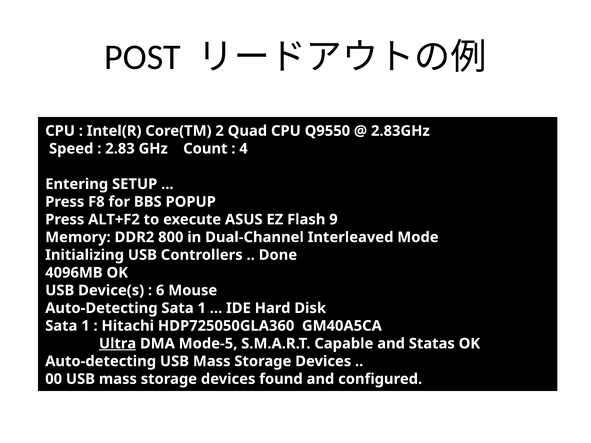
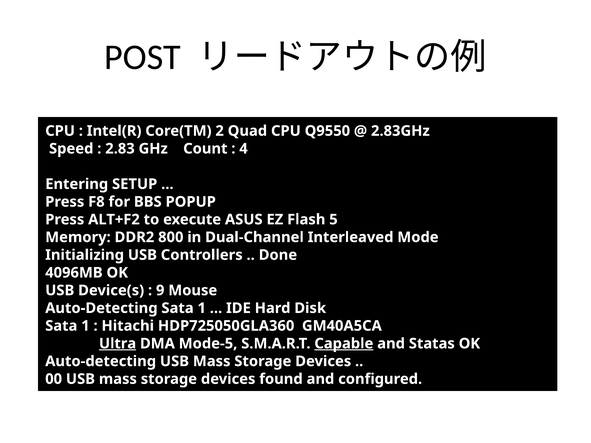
9: 9 -> 5 (333, 220)
6: 6 -> 9 (160, 291)
Capable underline: none -> present (344, 344)
